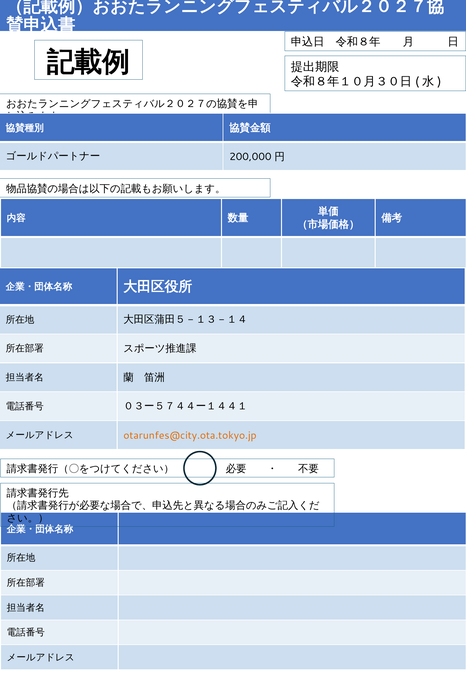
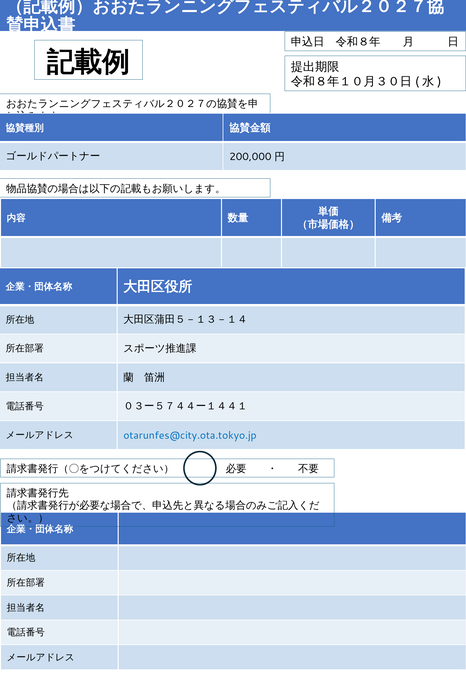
otarunfes@city.ota.tokyo.jp colour: orange -> blue (190, 436)
